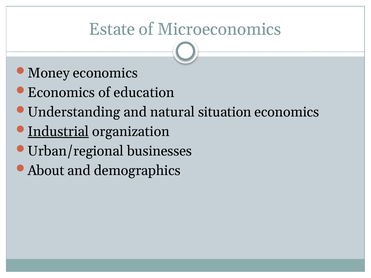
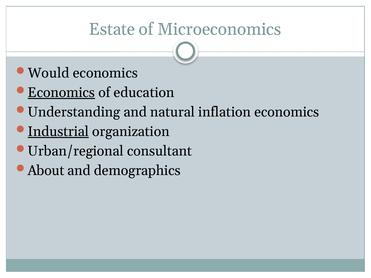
Money: Money -> Would (49, 73)
Economics underline: none -> present (61, 93)
situation: situation -> inflation (225, 112)
businesses: businesses -> consultant (159, 151)
